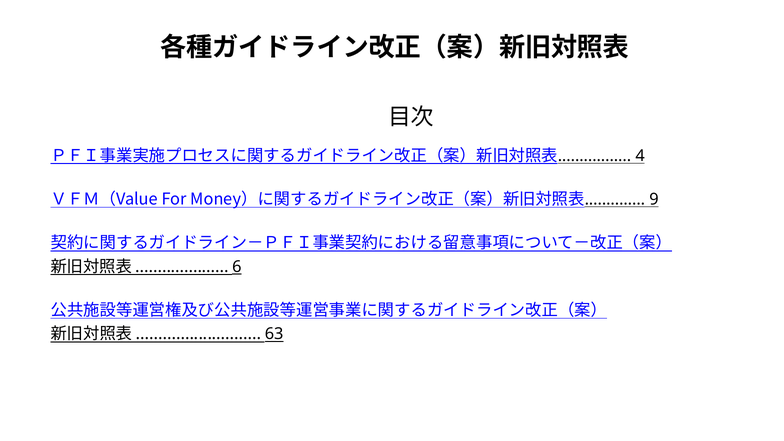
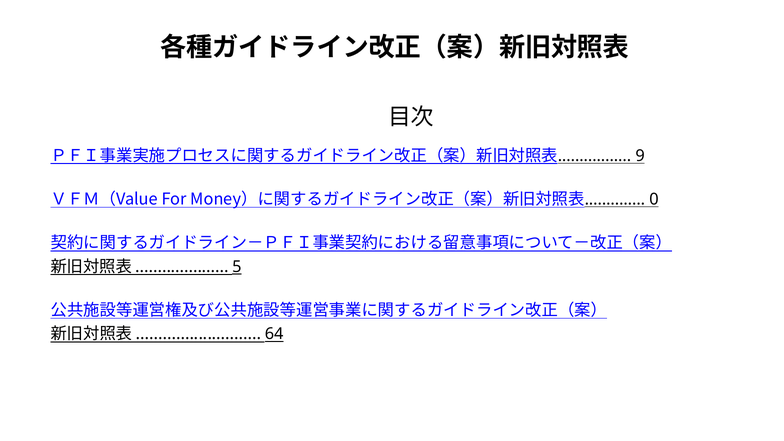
4: 4 -> 9 (640, 156)
9: 9 -> 0 (654, 199)
6: 6 -> 5 (237, 267)
63: 63 -> 64 (274, 334)
